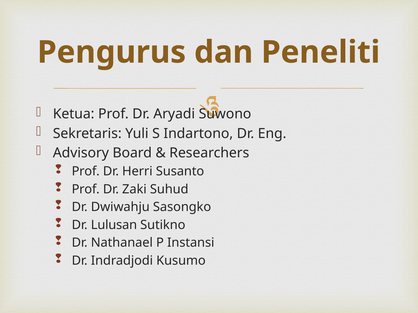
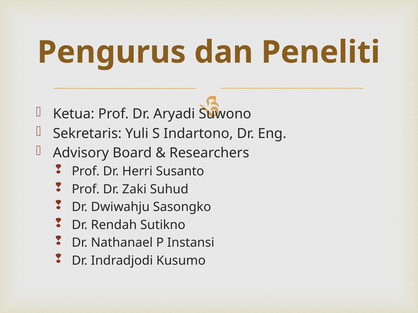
Lulusan: Lulusan -> Rendah (114, 225)
